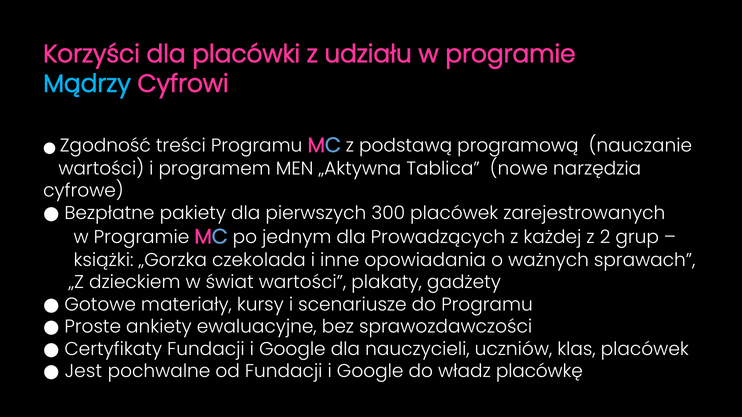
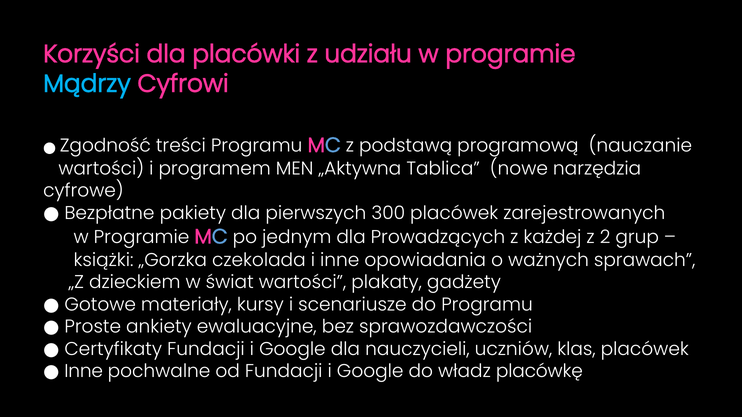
Jest: Jest -> Inne (84, 371)
